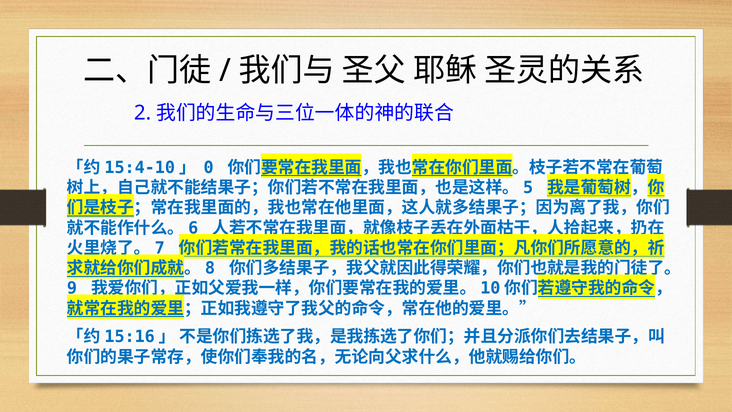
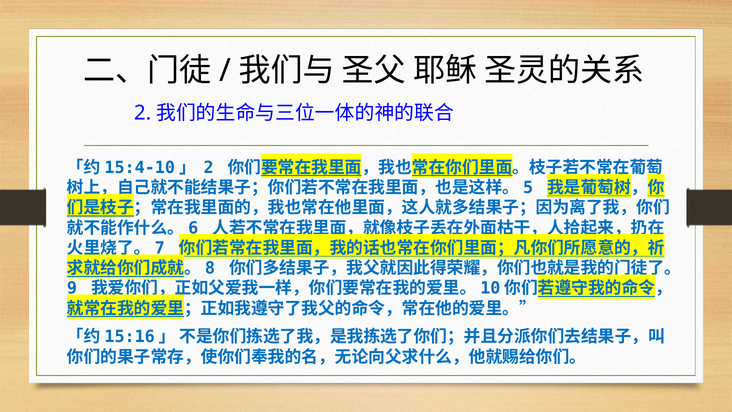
0: 0 -> 2 (209, 168)
